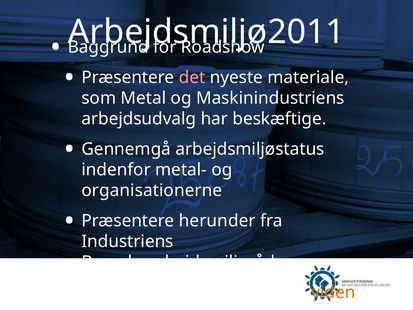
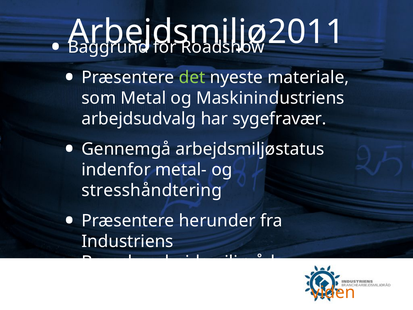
det colour: pink -> light green (192, 77)
beskæftige: beskæftige -> sygefravær (279, 119)
organisationerne: organisationerne -> stresshåndtering (152, 190)
